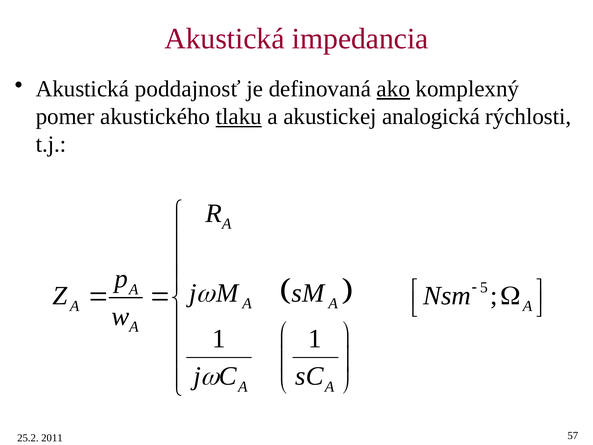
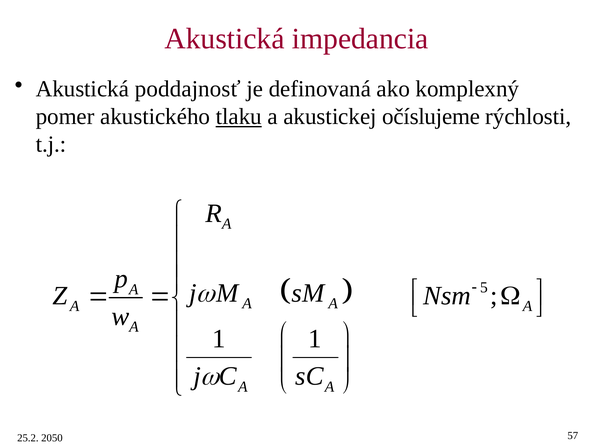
ako underline: present -> none (393, 89)
analogická: analogická -> očíslujeme (431, 117)
2011: 2011 -> 2050 (52, 438)
